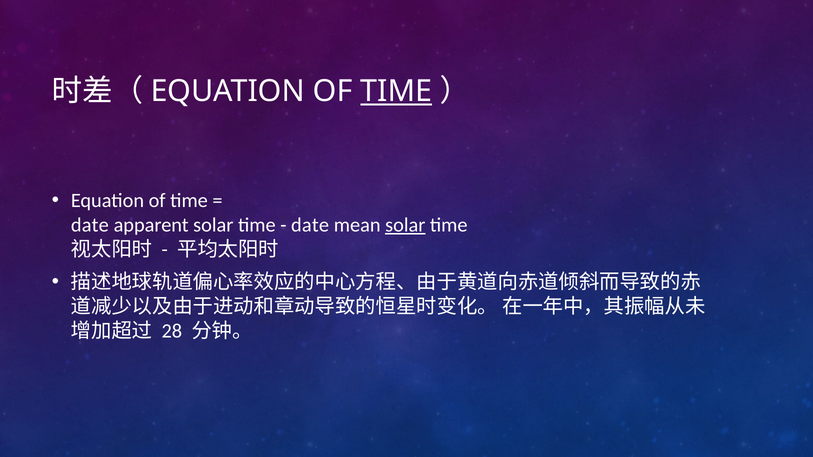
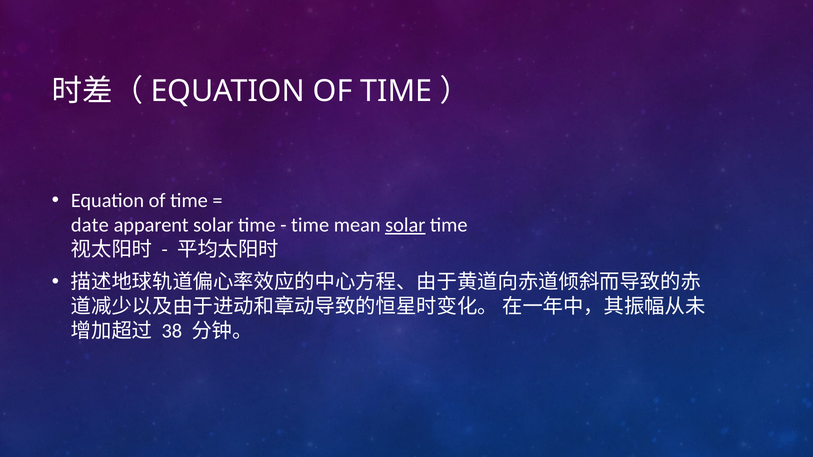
TIME underline: present -> none (396, 91)
date: date -> time (310, 225)
28: 28 -> 38 (172, 331)
